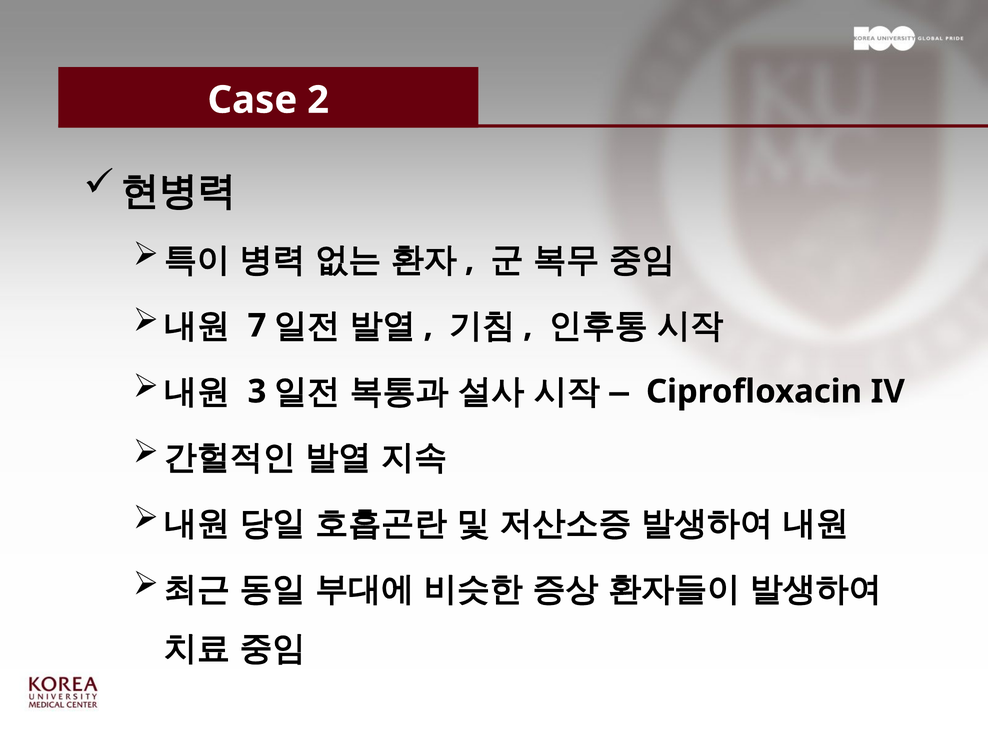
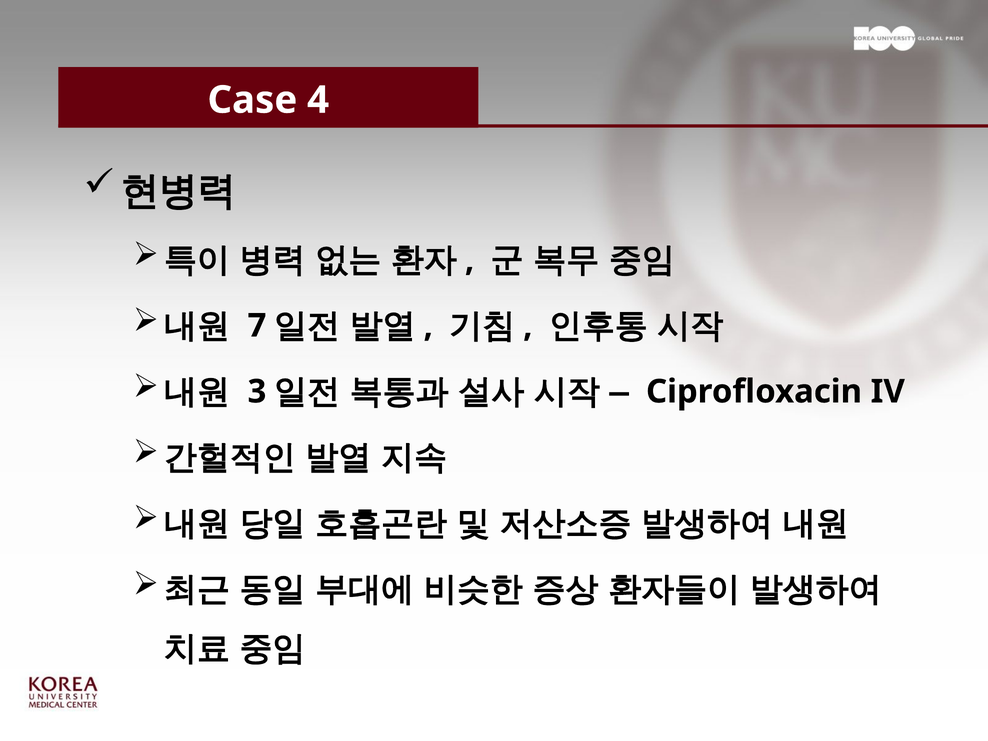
2: 2 -> 4 (318, 100)
